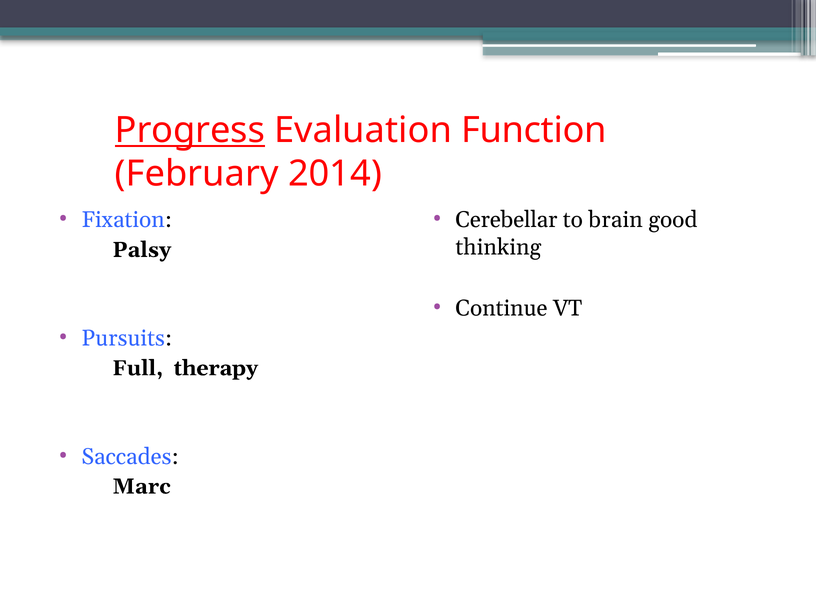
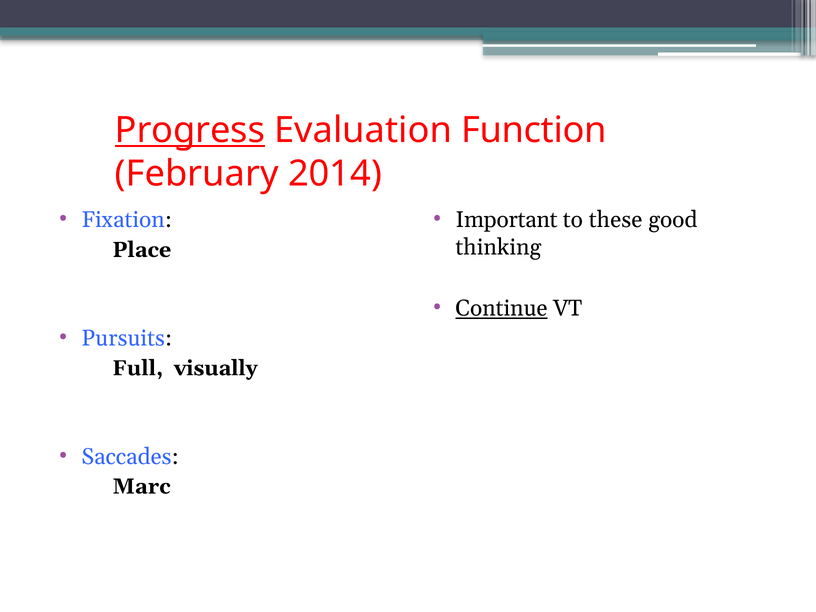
Cerebellar: Cerebellar -> Important (506, 220)
brain: brain -> these (616, 220)
Palsy: Palsy -> Place (142, 250)
Continue underline: none -> present (502, 308)
therapy: therapy -> visually (216, 368)
